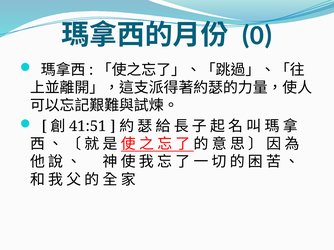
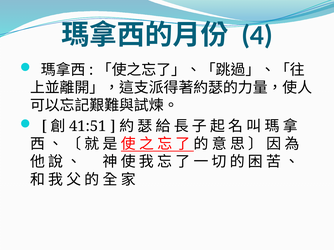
0: 0 -> 4 (257, 35)
